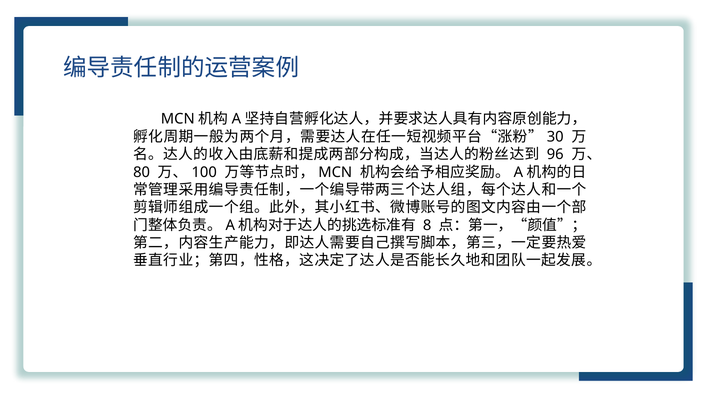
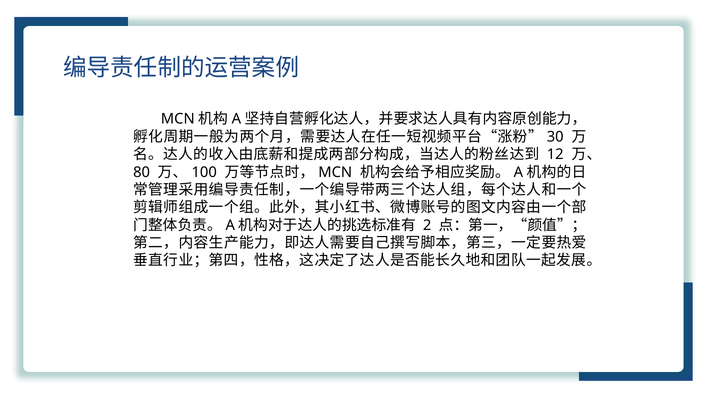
96: 96 -> 12 (555, 154)
8: 8 -> 2 (427, 225)
